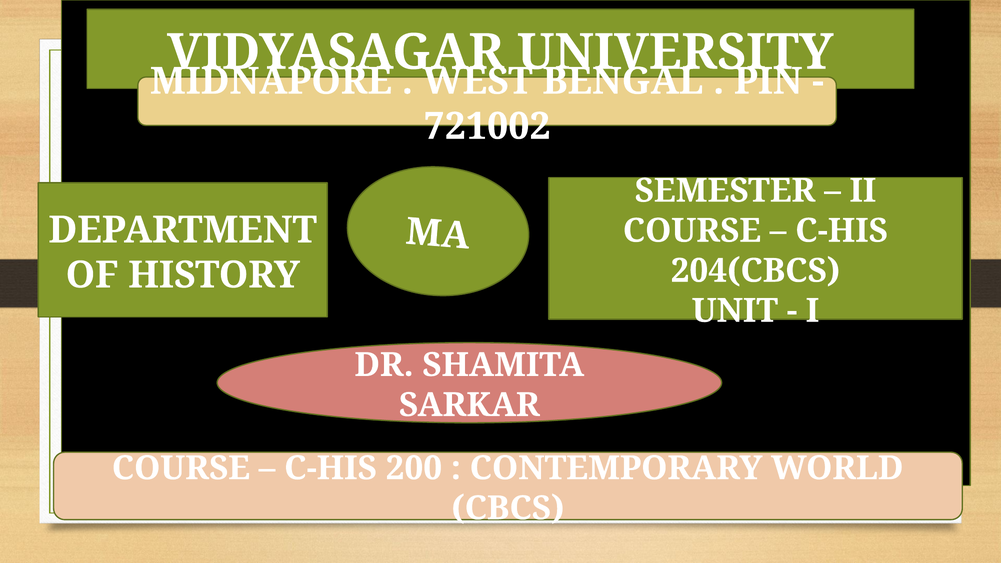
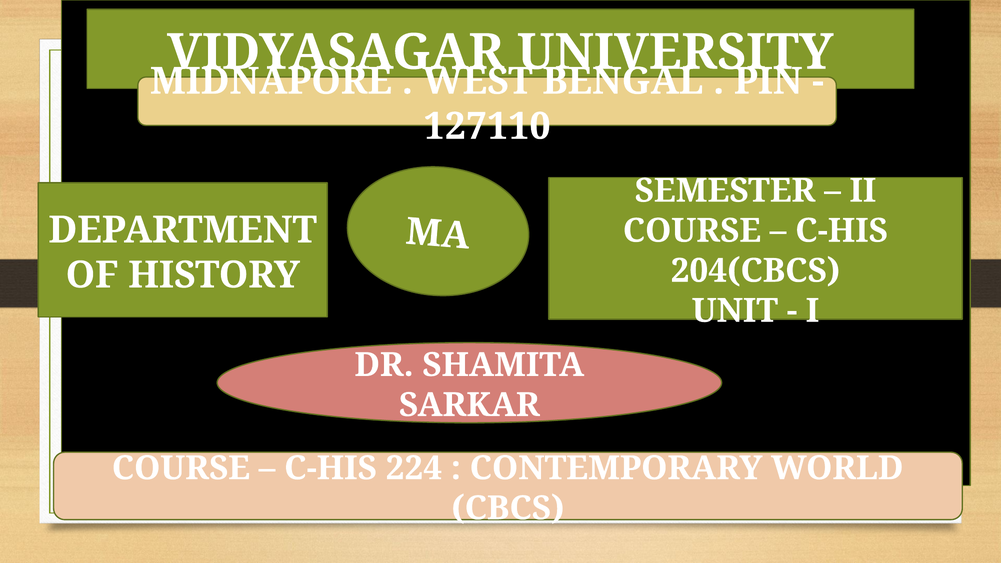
721002: 721002 -> 127110 (487, 126)
200: 200 -> 224 (414, 468)
